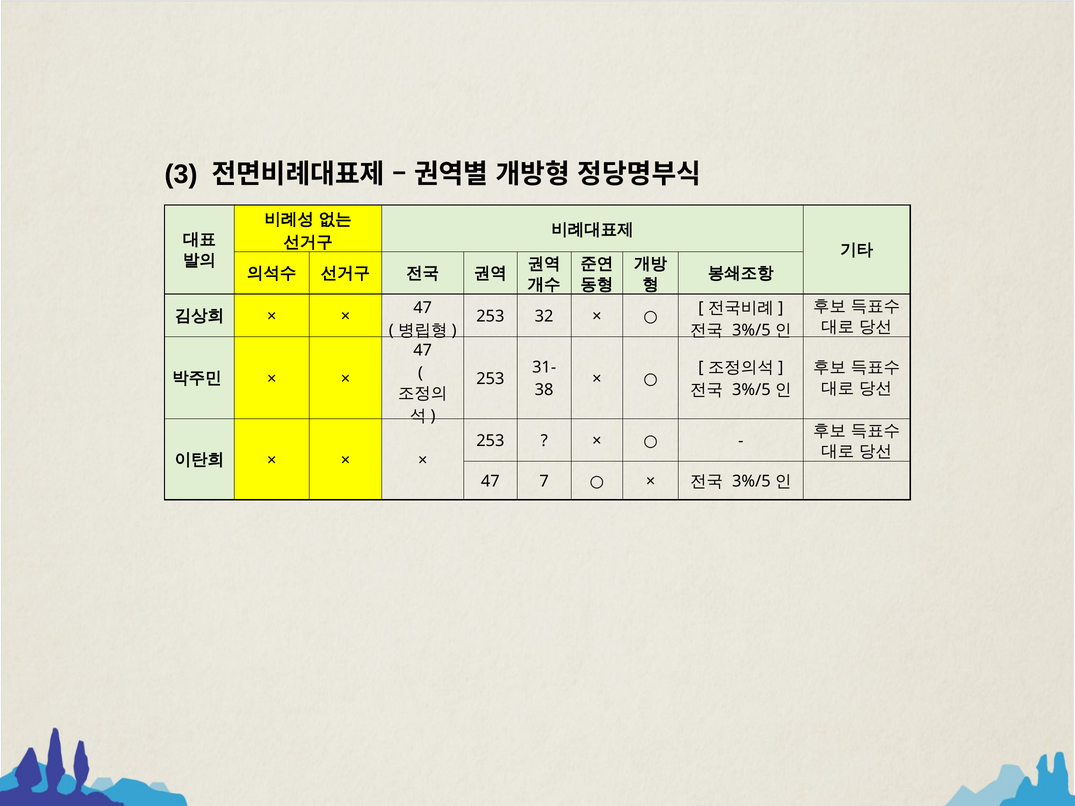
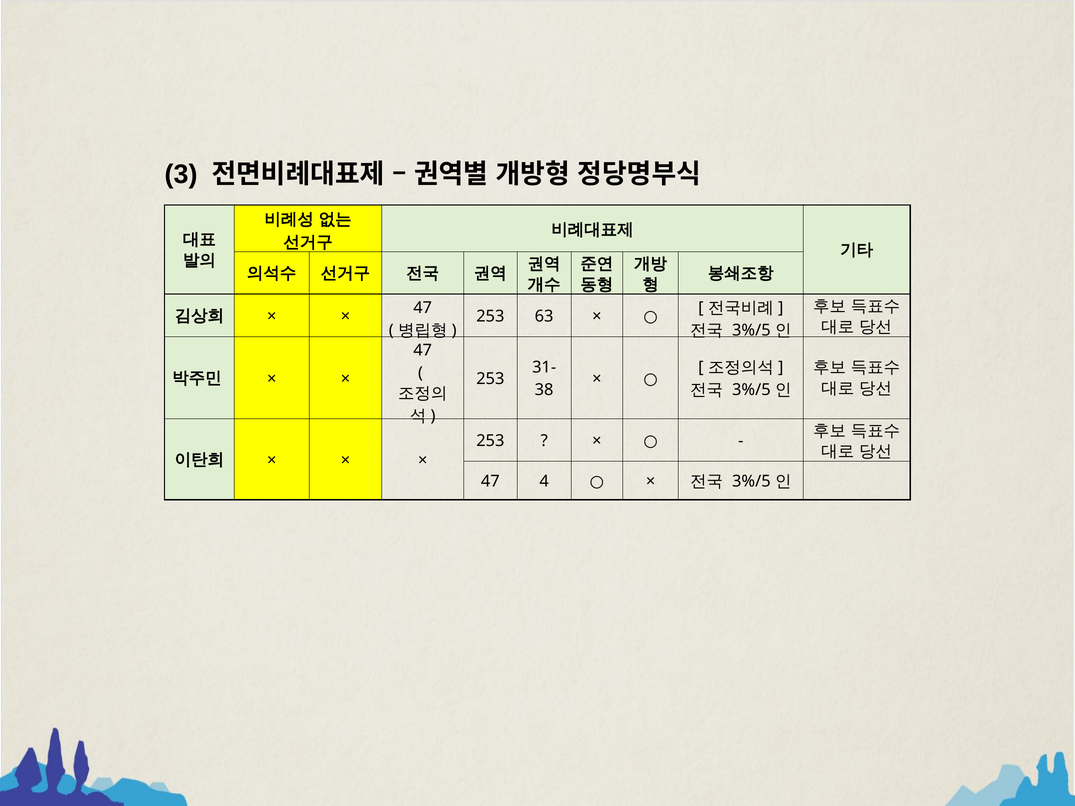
32: 32 -> 63 (544, 316)
7: 7 -> 4 (544, 482)
